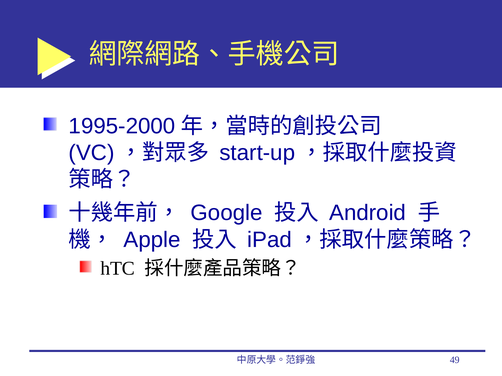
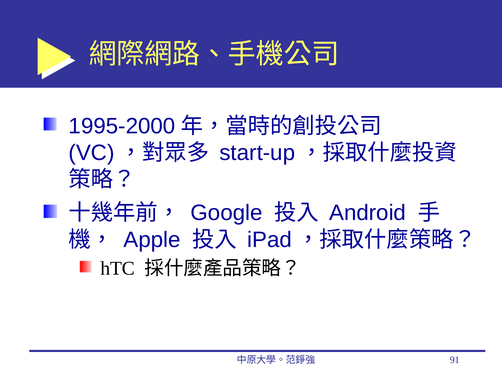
49: 49 -> 91 (455, 360)
